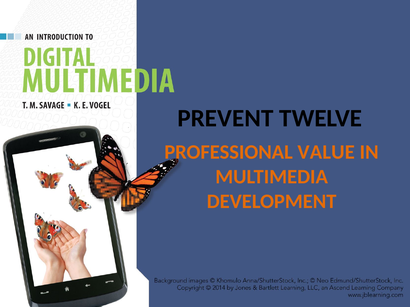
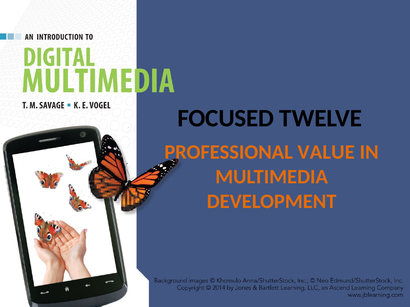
PREVENT: PREVENT -> FOCUSED (226, 119)
